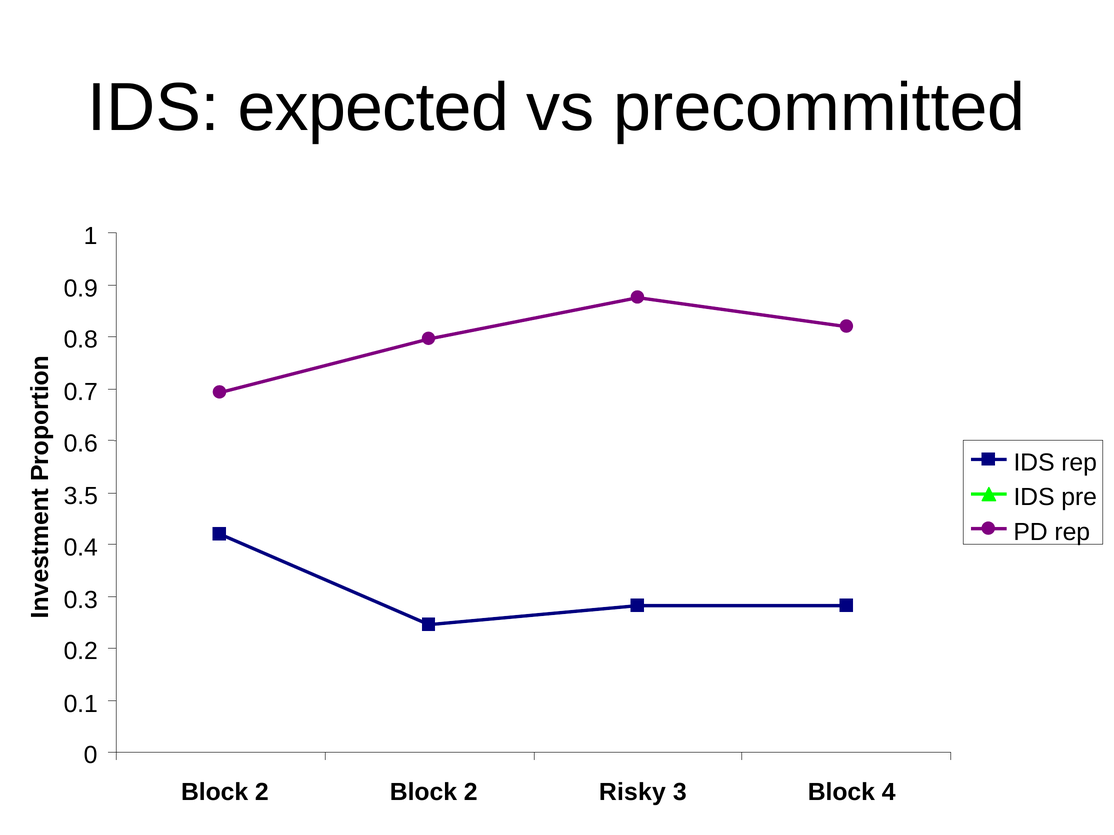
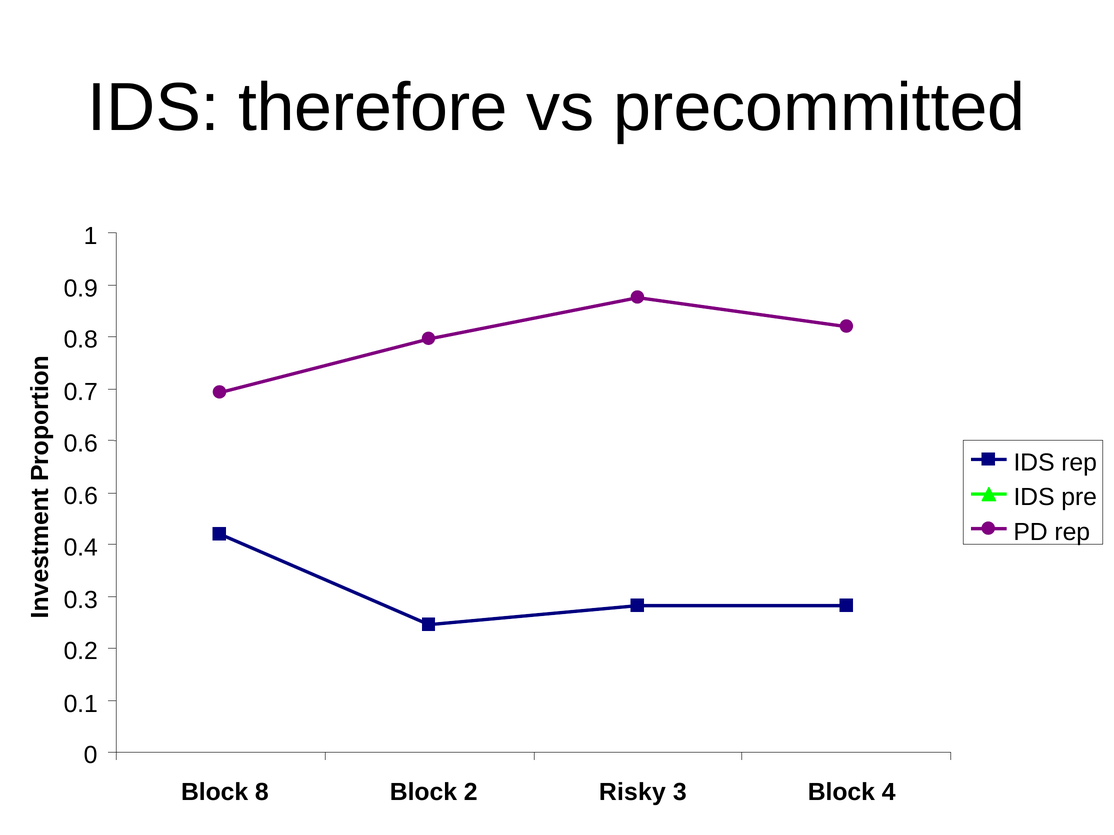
expected: expected -> therefore (373, 108)
3.5: 3.5 -> 0.6 (81, 496)
2: 2 -> 8 (262, 793)
